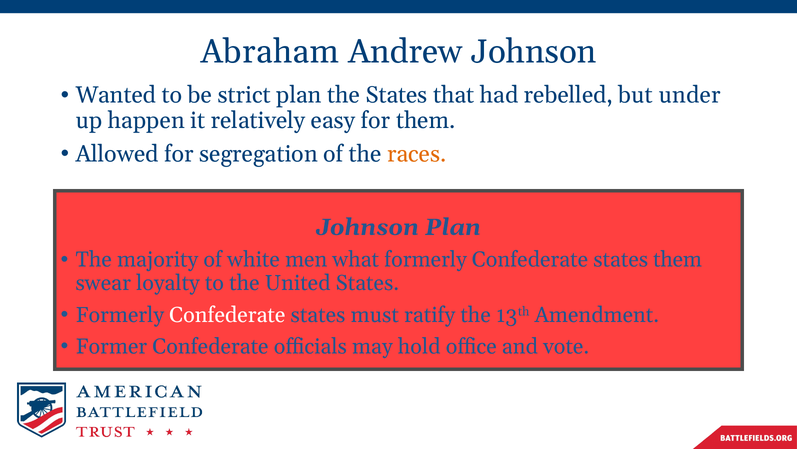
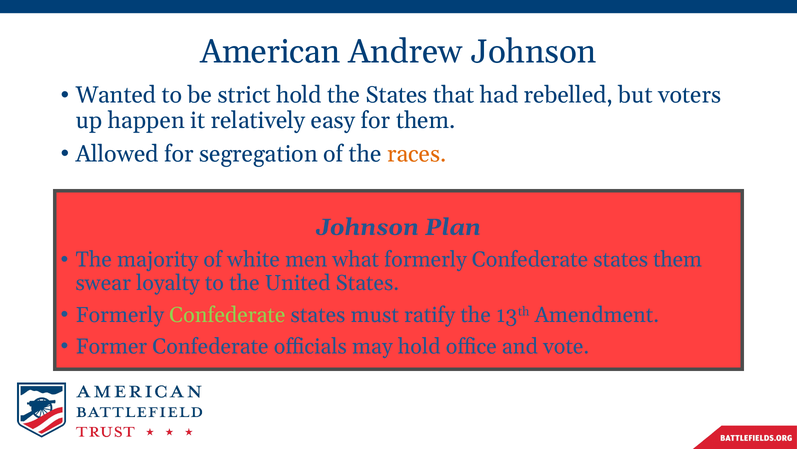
Abraham: Abraham -> American (270, 52)
strict plan: plan -> hold (299, 95)
under: under -> voters (690, 95)
Confederate colour: white -> light green (227, 314)
